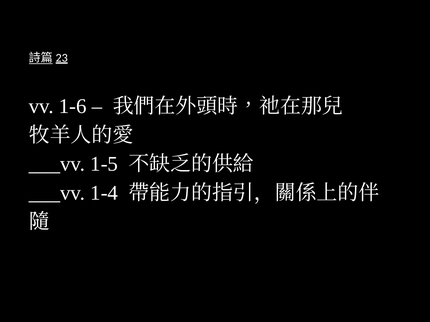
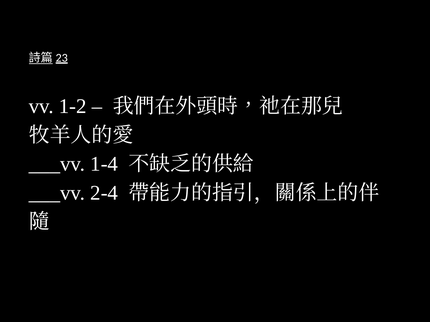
1-6: 1-6 -> 1-2 (73, 107)
1-5: 1-5 -> 1-4 (104, 164)
1-4: 1-4 -> 2-4 (104, 193)
